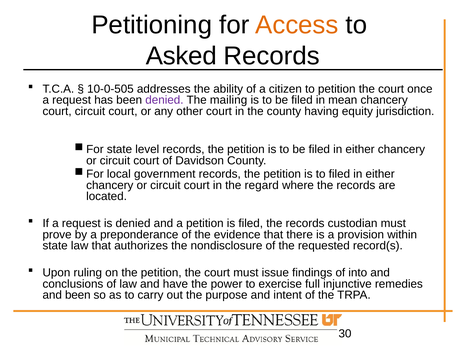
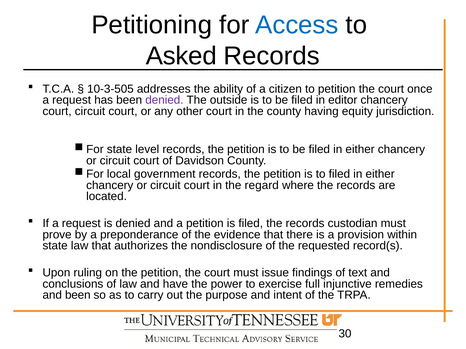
Access colour: orange -> blue (297, 25)
10-0-505: 10-0-505 -> 10-3-505 (110, 89)
mailing: mailing -> outside (229, 100)
mean: mean -> editor (343, 100)
into: into -> text (358, 273)
